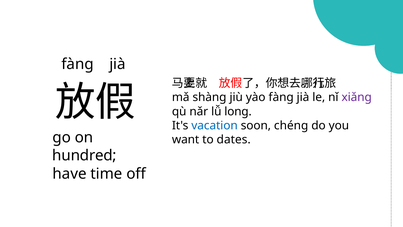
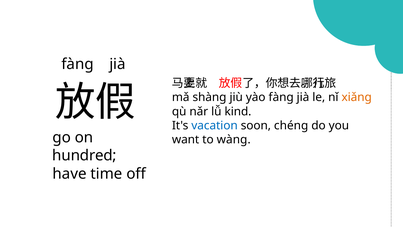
xiǎng colour: purple -> orange (357, 97)
long: long -> kind (238, 111)
dates: dates -> wàng (234, 140)
